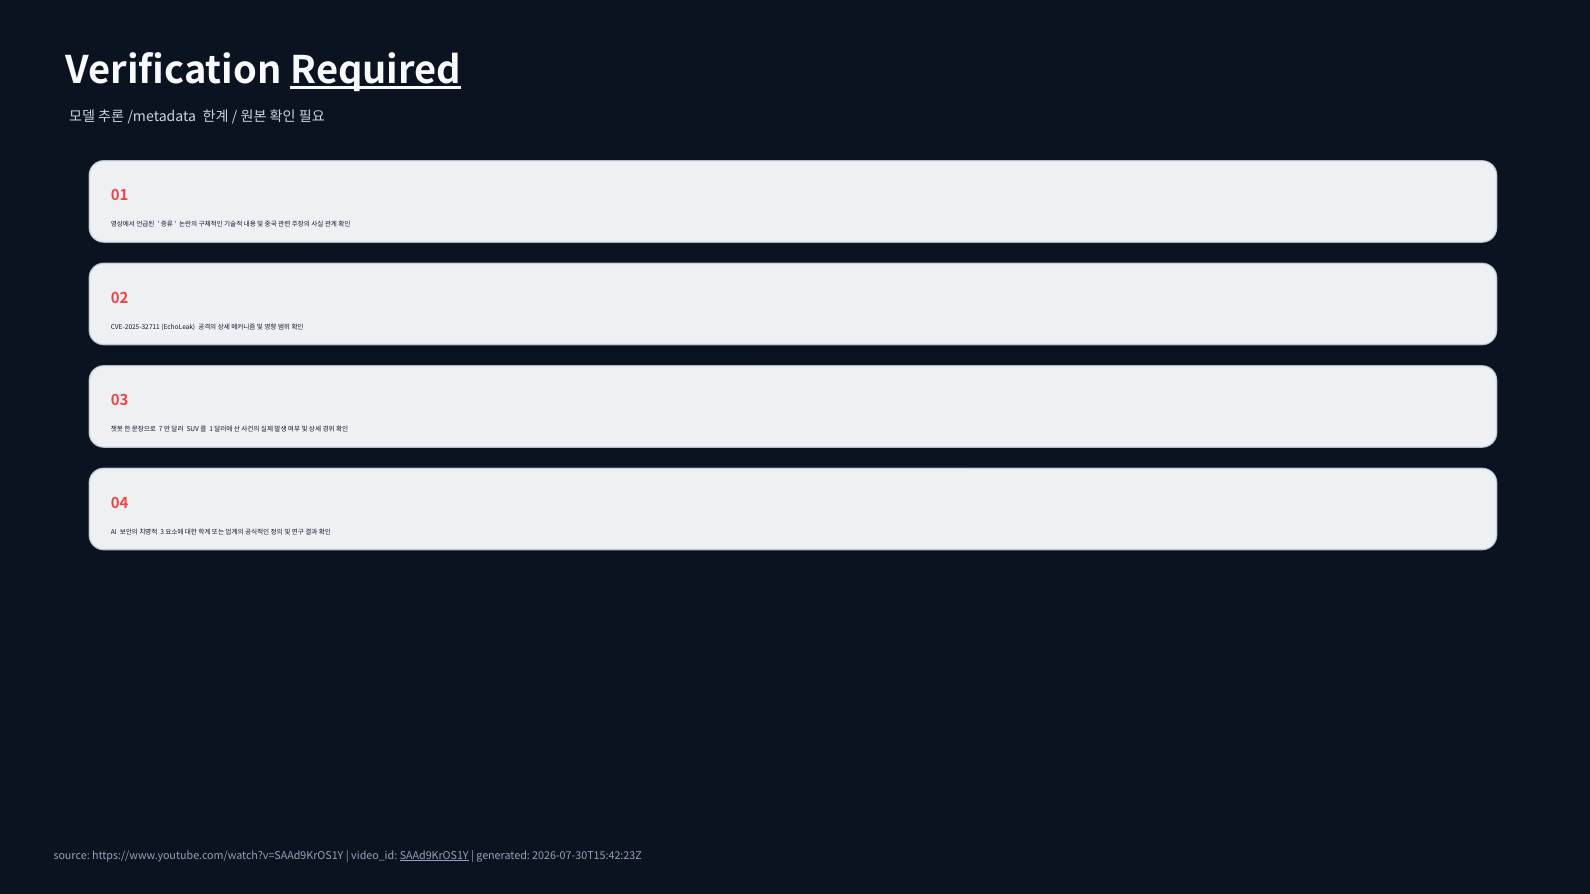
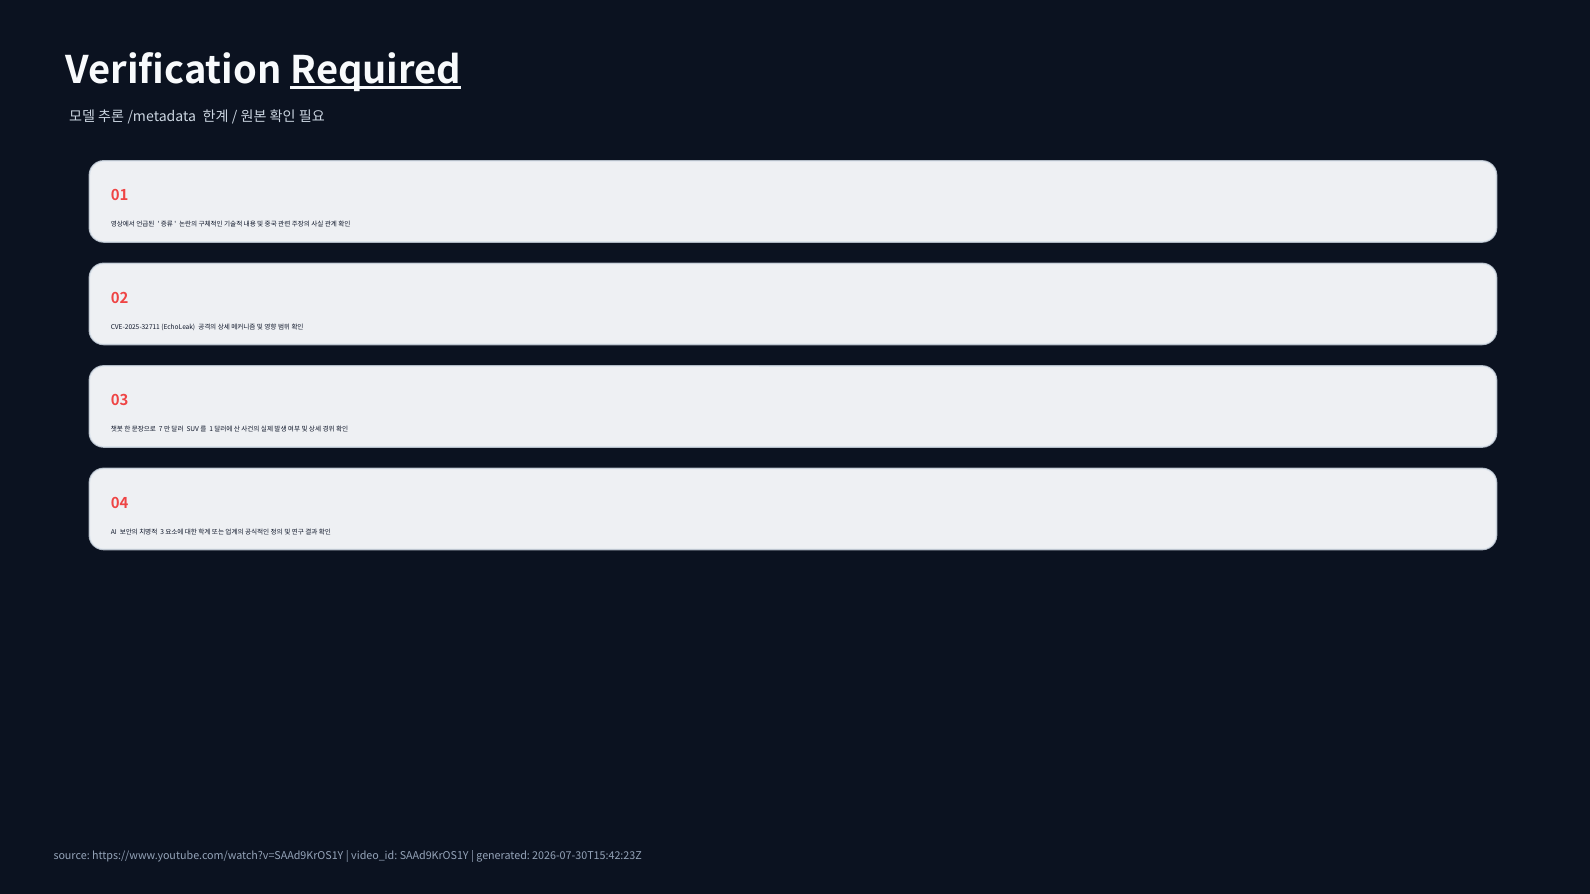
SAAd9KrOS1Y underline: present -> none (434, 856)
